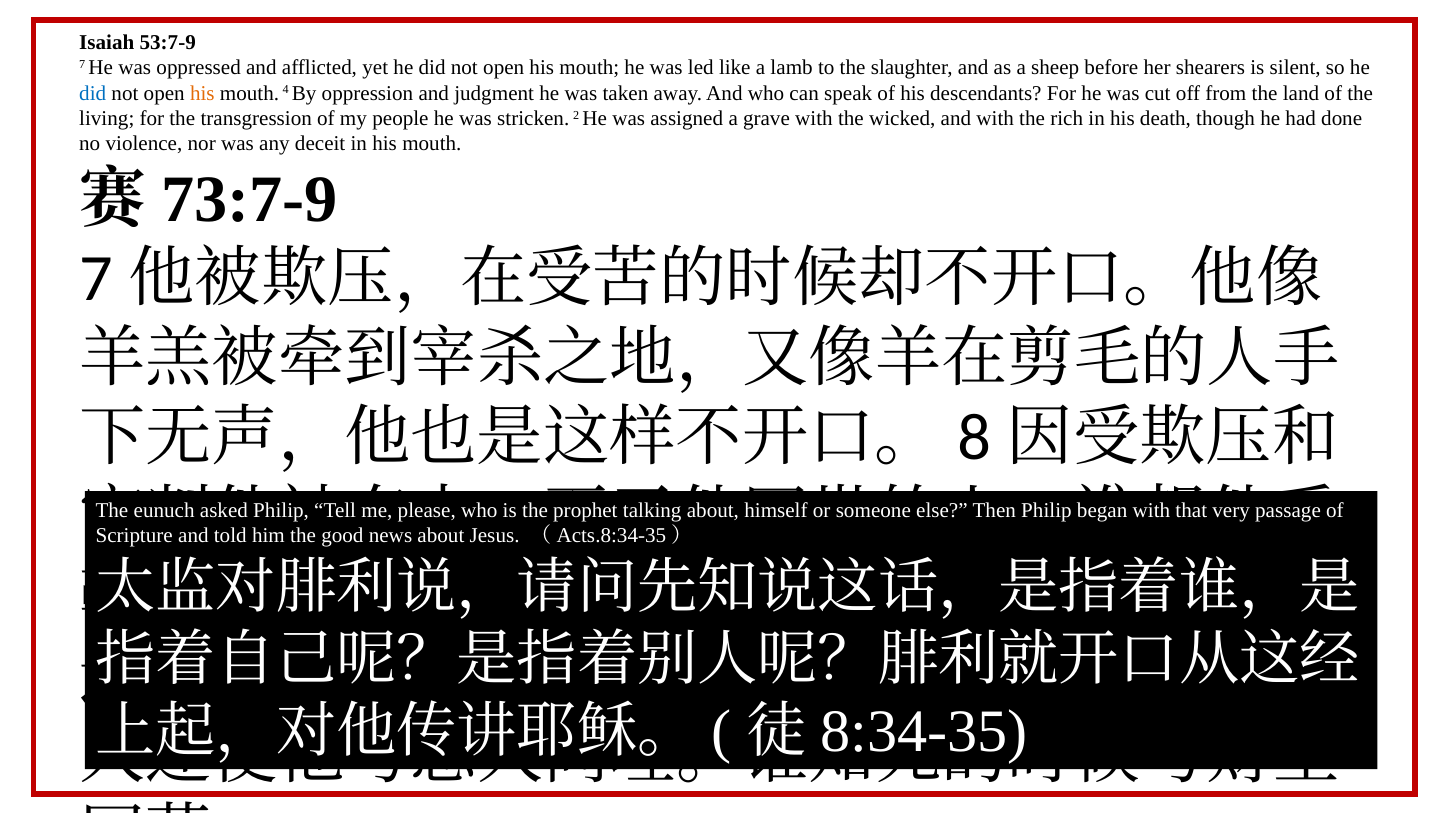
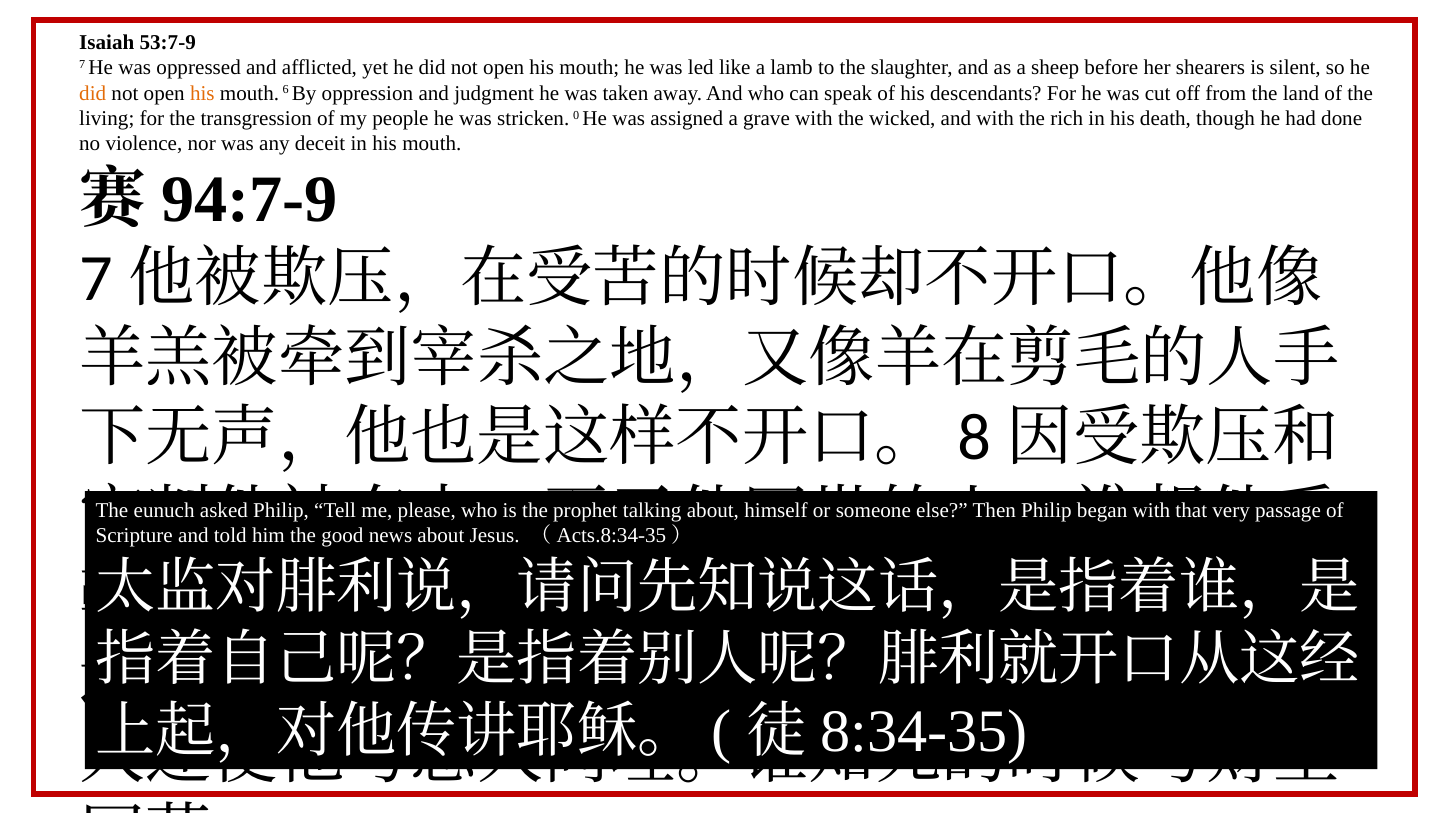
did colour: blue -> orange (93, 93)
4: 4 -> 6 (286, 90)
2: 2 -> 0 (576, 115)
73:7-9: 73:7-9 -> 94:7-9 (250, 200)
